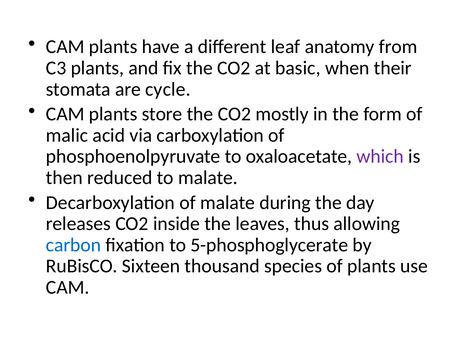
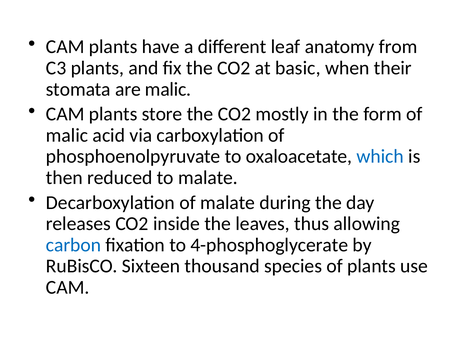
are cycle: cycle -> malic (168, 89)
which colour: purple -> blue (380, 157)
5-phosphoglycerate: 5-phosphoglycerate -> 4-phosphoglycerate (269, 245)
